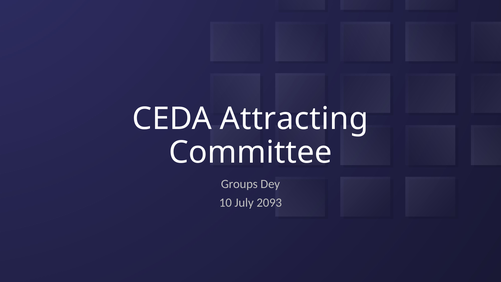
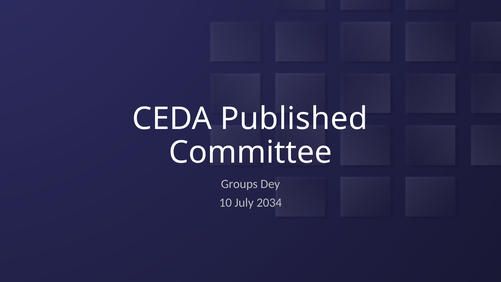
Attracting: Attracting -> Published (294, 119)
2093: 2093 -> 2034 (269, 203)
